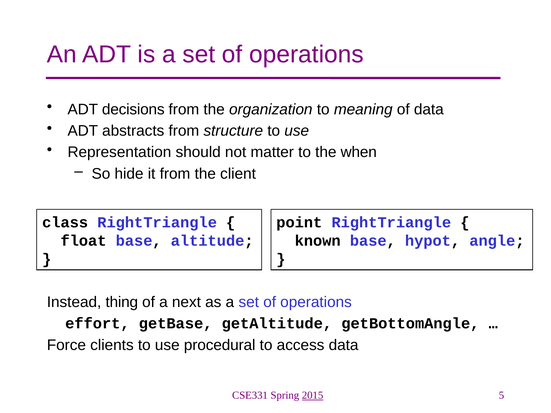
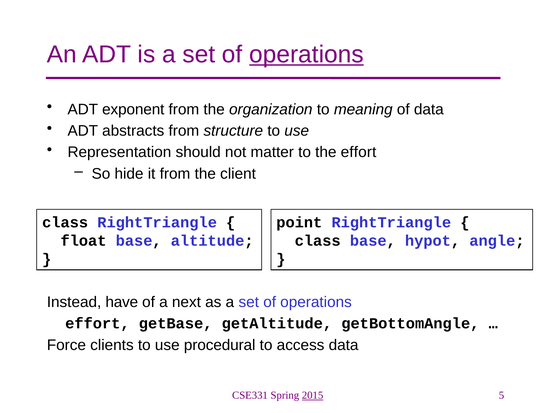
operations underline: none -> present (306, 55)
decisions: decisions -> exponent (133, 109)
the when: when -> effort (359, 152)
known: known -> class (318, 241)
thing: thing -> have (122, 302)
